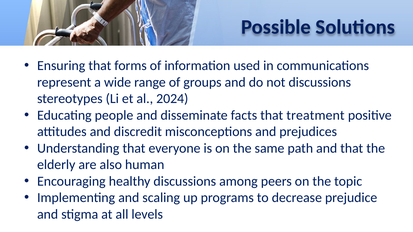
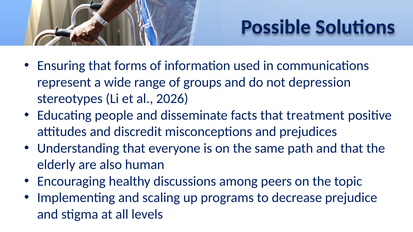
not discussions: discussions -> depression (320, 82)
2024: 2024 -> 2026 (172, 99)
